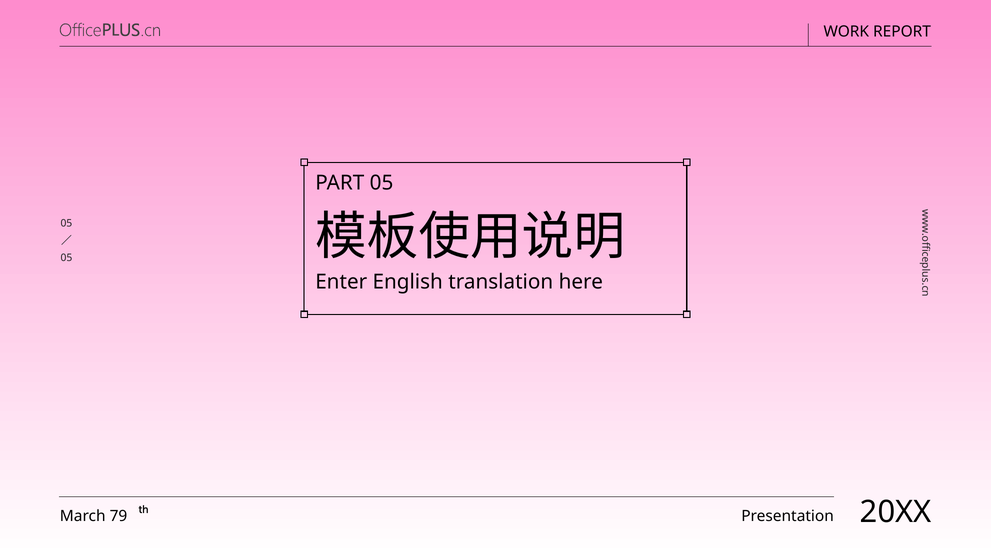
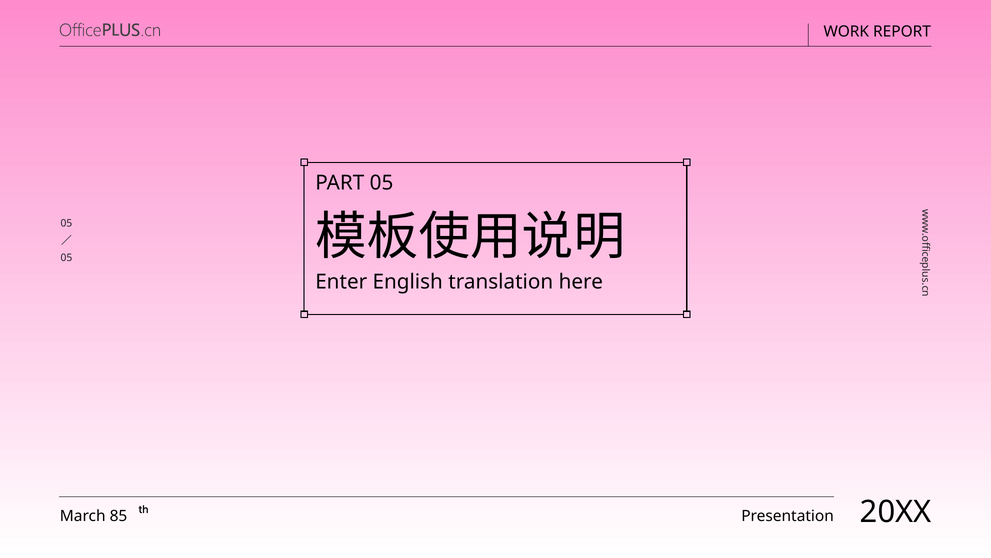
79: 79 -> 85 (118, 515)
